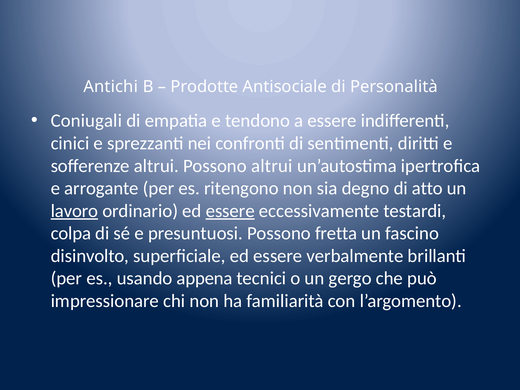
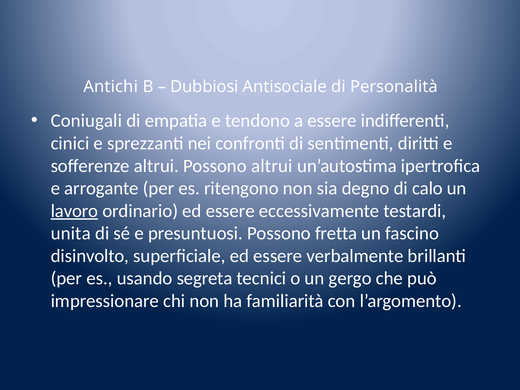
Prodotte: Prodotte -> Dubbiosi (204, 87)
atto: atto -> calo (427, 188)
essere underline: present -> none (230, 211)
colpa: colpa -> unita (71, 233)
appena: appena -> segreta (205, 278)
